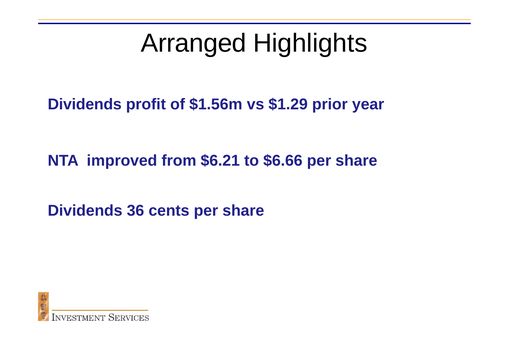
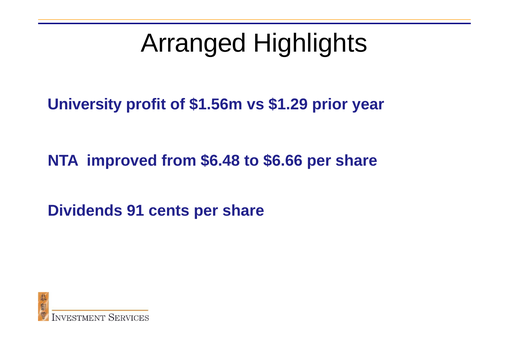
Dividends: Dividends -> University (85, 104)
$6.21: $6.21 -> $6.48 (220, 161)
36: 36 -> 91 (135, 211)
